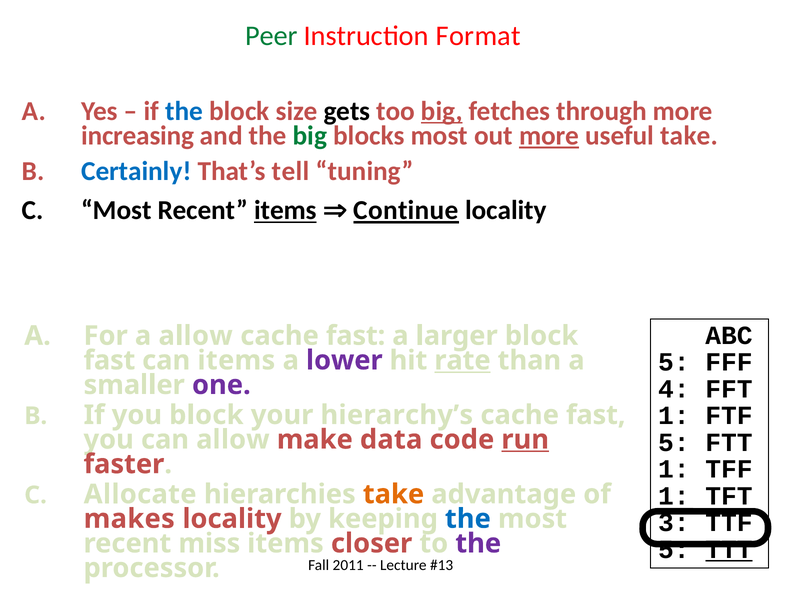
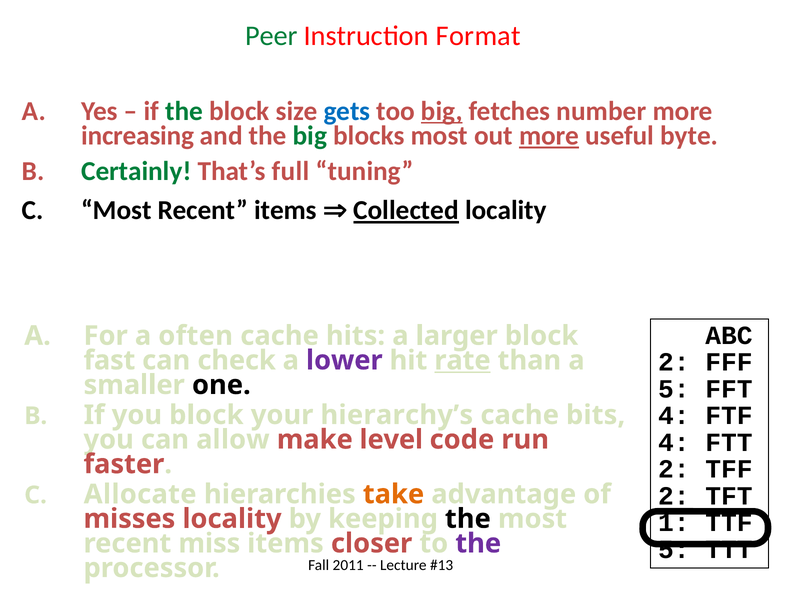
the colour: blue -> green (184, 111)
gets colour: black -> blue (347, 111)
through: through -> number (601, 111)
useful take: take -> byte (689, 136)
Certainly colour: blue -> green (136, 171)
tell: tell -> full (291, 171)
items underline: present -> none (285, 211)
Continue: Continue -> Collected (406, 211)
a allow: allow -> often (196, 336)
fast: fast -> hits (355, 336)
5: 5 -> 2 (674, 362)
can items: items -> check (237, 361)
4: 4 -> 5 (674, 389)
one colour: purple -> black (221, 385)
1: 1 -> 4 (674, 416)
fast: fast -> bits (596, 415)
5: 5 -> 4 (674, 443)
data: data -> level (391, 440)
run underline: present -> none (525, 440)
1: 1 -> 2 (674, 469)
1: 1 -> 2 (674, 496)
3: 3 -> 1 (674, 523)
makes: makes -> misses (129, 519)
the colour: blue -> black (468, 519)
TTT underline: present -> none (729, 550)
